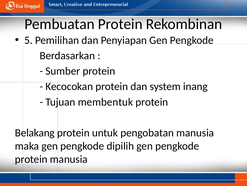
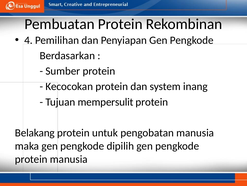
5: 5 -> 4 (28, 40)
membentuk: membentuk -> mempersulit (106, 102)
